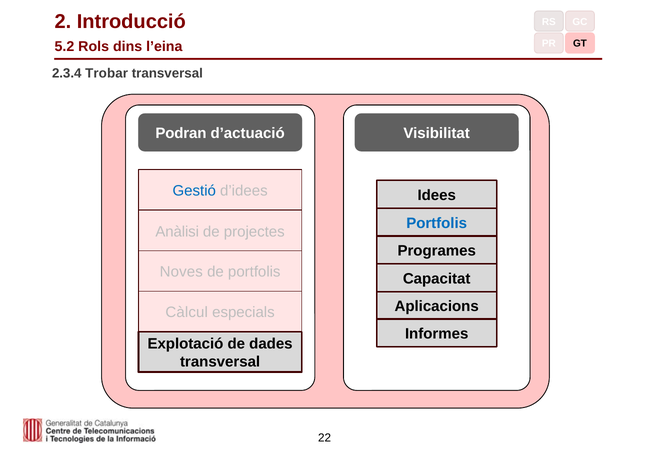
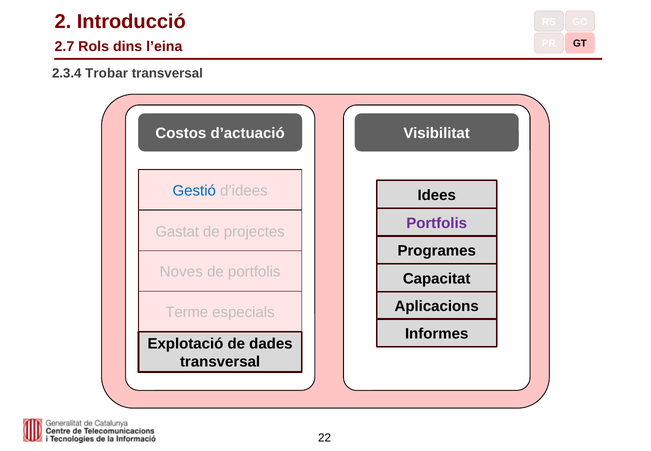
5.2: 5.2 -> 2.7 (64, 46)
Podran: Podran -> Costos (181, 133)
Portfolis colour: blue -> purple (437, 223)
Anàlisi: Anàlisi -> Gastat (177, 231)
Càlcul: Càlcul -> Terme (187, 312)
